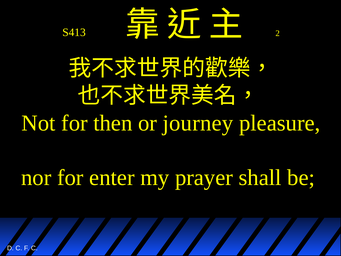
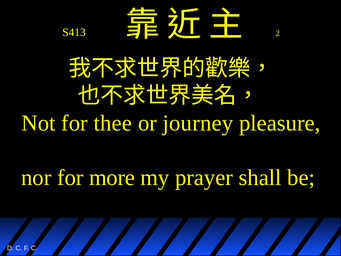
then: then -> thee (113, 123)
enter: enter -> more (112, 177)
